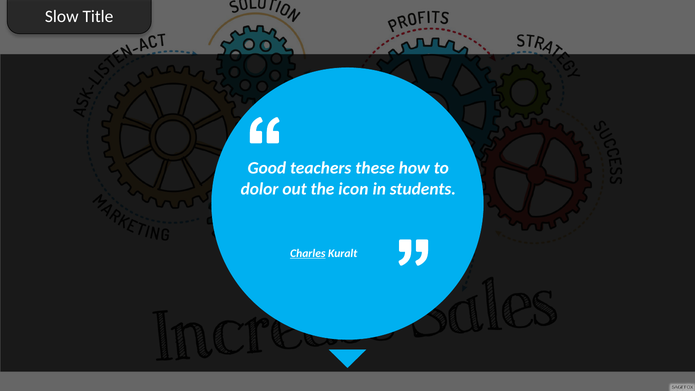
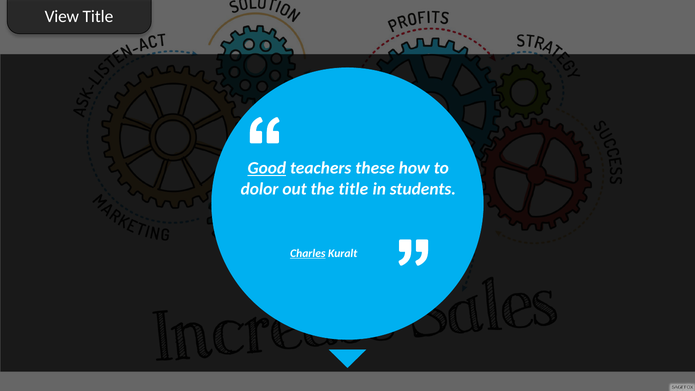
Slow: Slow -> View (62, 16)
Good underline: none -> present (267, 168)
the icon: icon -> title (353, 189)
